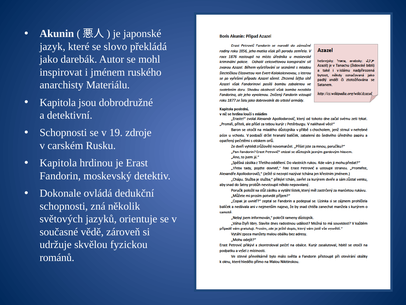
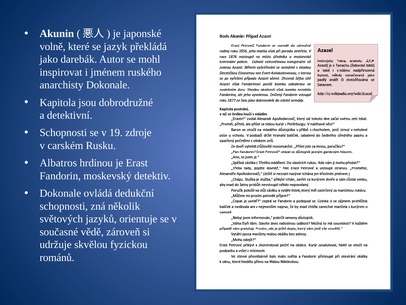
jazyk: jazyk -> volně (53, 46)
slovo: slovo -> jazyk (115, 46)
anarchisty Materiálu: Materiálu -> Dokonale (108, 85)
Kapitola: Kapitola -> Albatros (58, 163)
